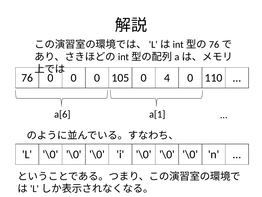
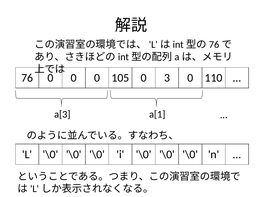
4: 4 -> 3 (167, 78)
a[6: a[6 -> a[3 (62, 114)
